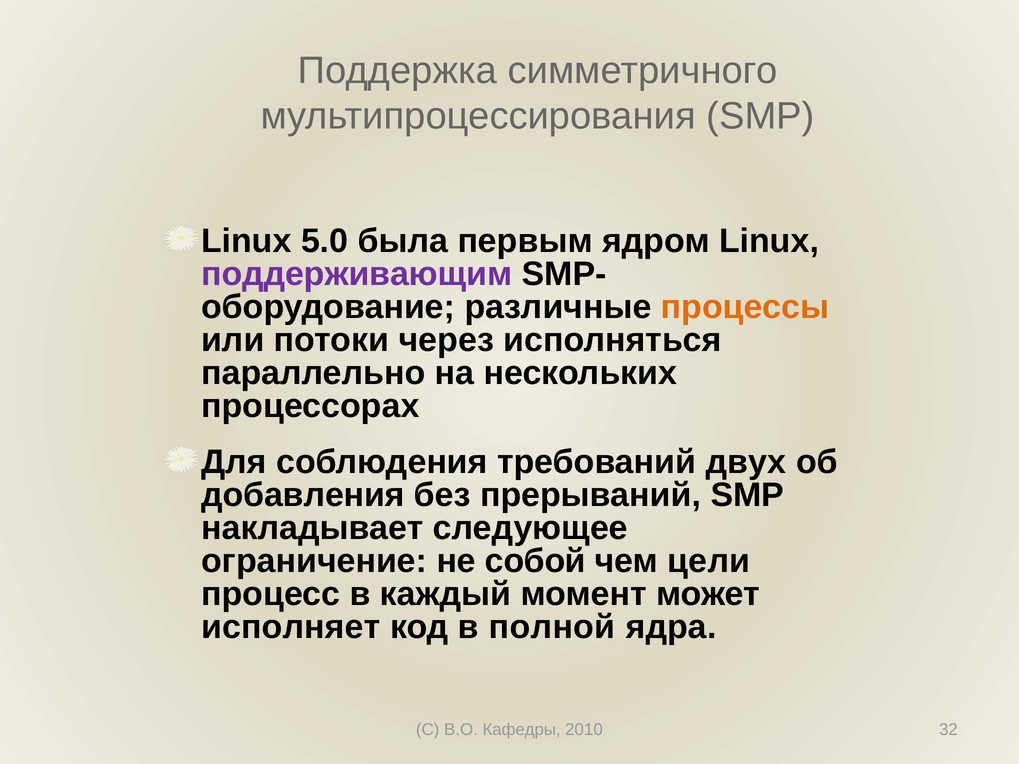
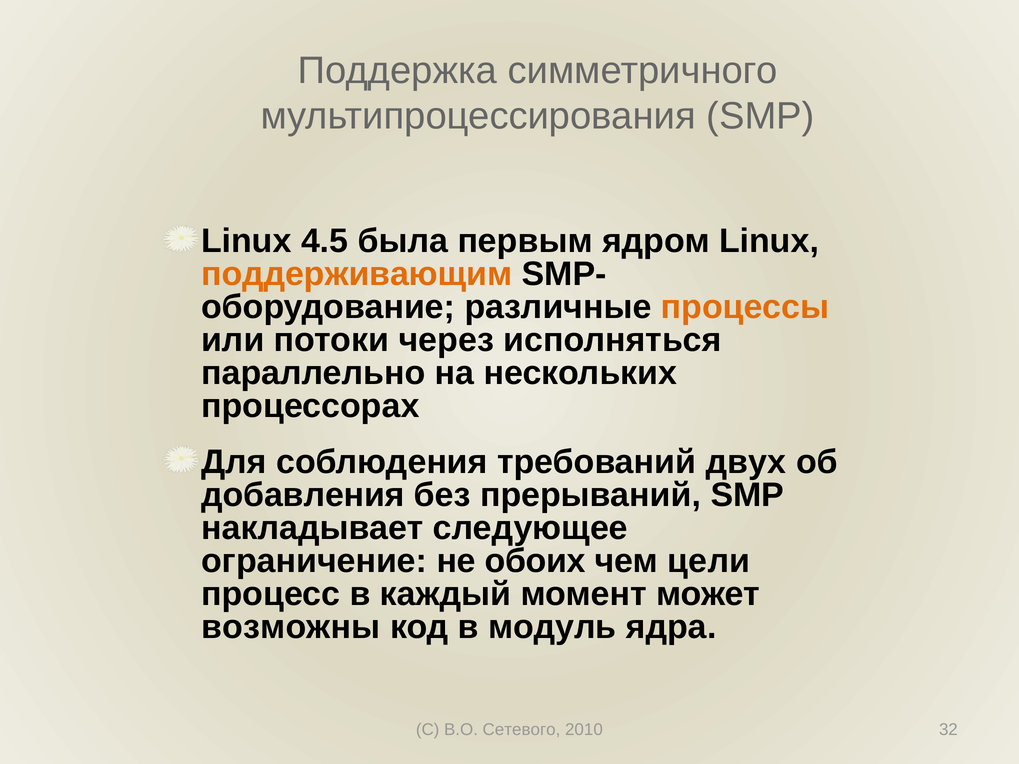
5.0: 5.0 -> 4.5 (325, 241)
поддерживающим colour: purple -> orange (357, 274)
собой: собой -> обоих (535, 561)
исполняет: исполняет -> возможны (291, 627)
полной: полной -> модуль (552, 627)
Кафедры: Кафедры -> Сетевого (521, 730)
